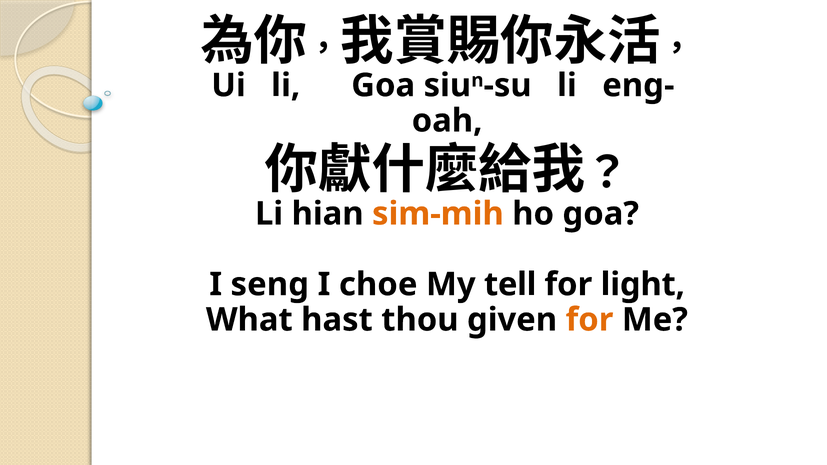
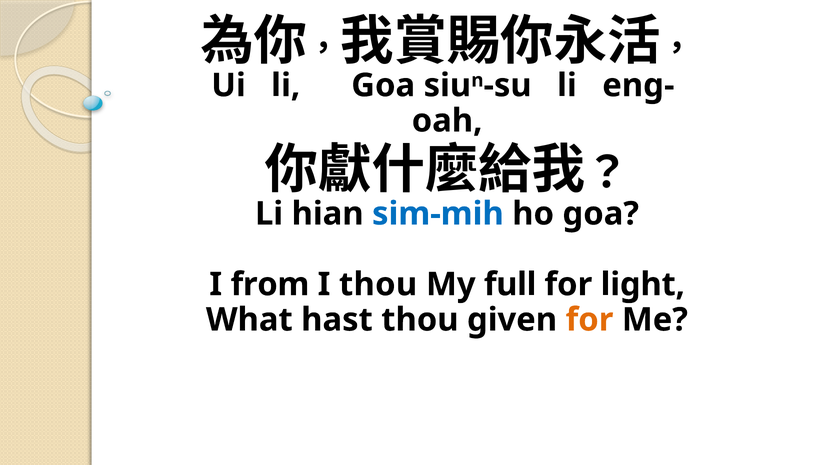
sim-mih colour: orange -> blue (438, 214)
seng: seng -> from (270, 285)
I choe: choe -> thou (378, 285)
tell: tell -> full (510, 285)
